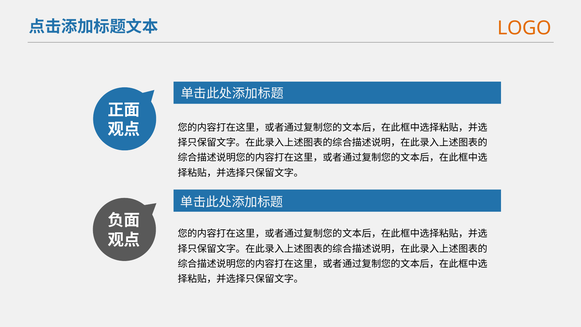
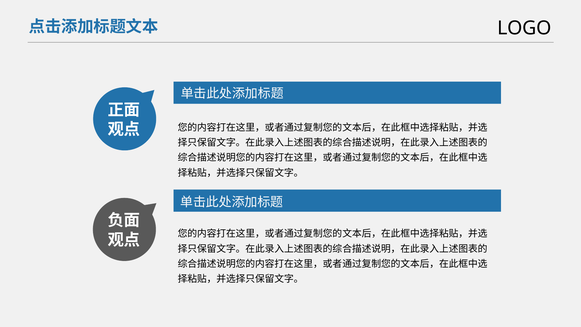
LOGO colour: orange -> black (524, 28)
